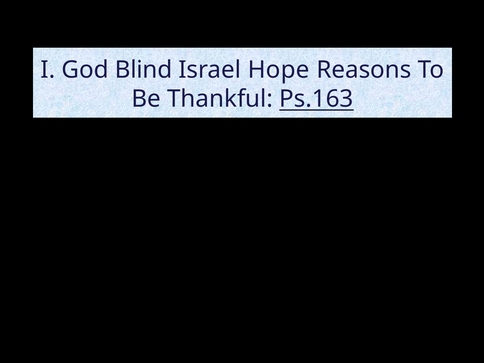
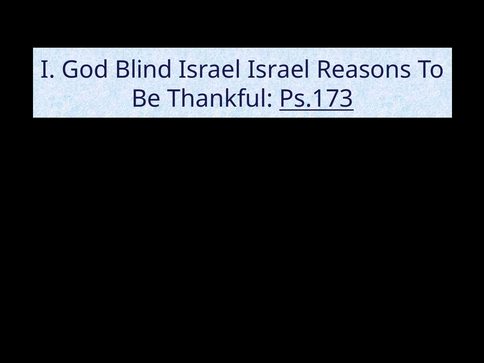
Israel Hope: Hope -> Israel (279, 70)
Ps.163: Ps.163 -> Ps.173 (316, 99)
